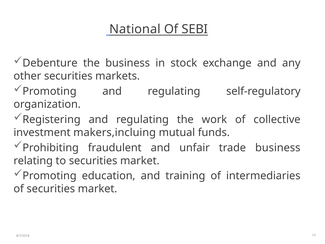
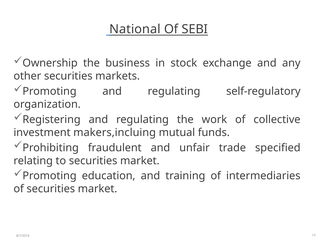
Debenture: Debenture -> Ownership (50, 63)
trade business: business -> specified (278, 148)
